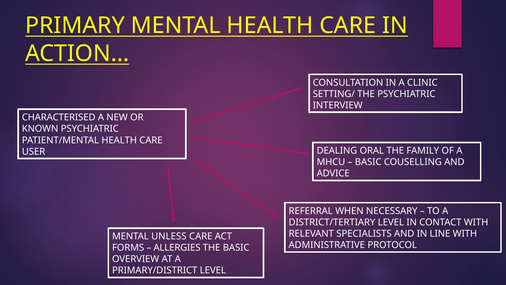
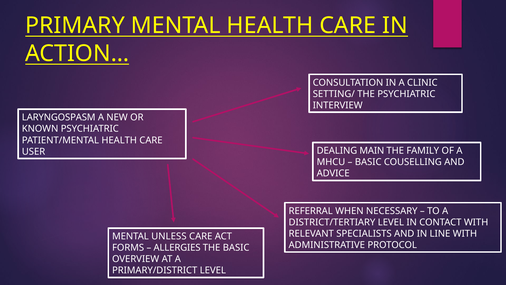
CHARACTERISED: CHARACTERISED -> LARYNGOSPASM (59, 117)
ORAL: ORAL -> MAIN (372, 151)
